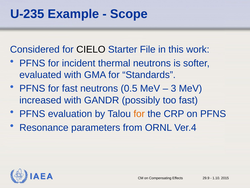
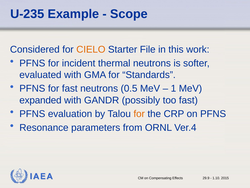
CIELO colour: black -> orange (91, 49)
3: 3 -> 1 (173, 88)
increased: increased -> expanded (40, 100)
